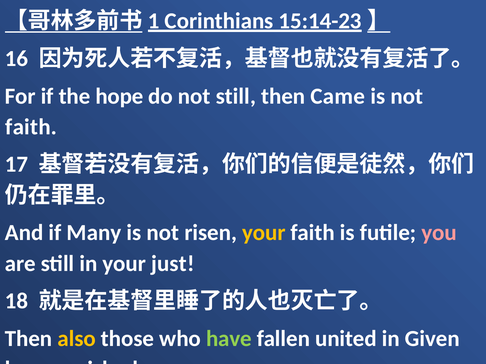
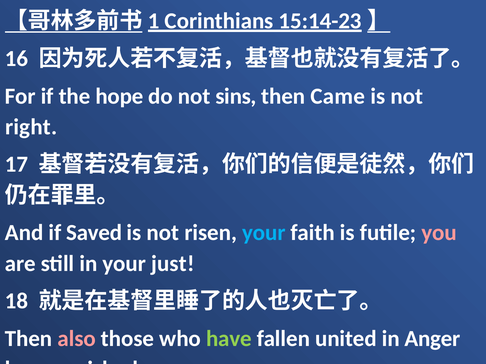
not still: still -> sins (236, 96)
faith: faith -> right (31, 127)
Many: Many -> Saved (94, 233)
your colour: yellow -> light blue (264, 233)
also colour: yellow -> pink (77, 339)
Given: Given -> Anger (432, 339)
